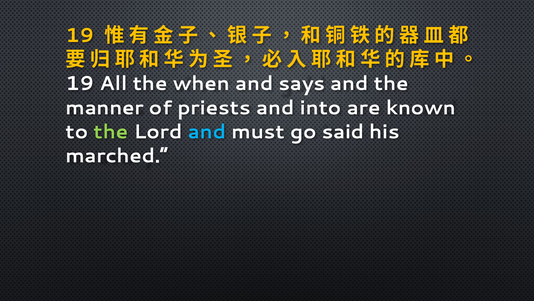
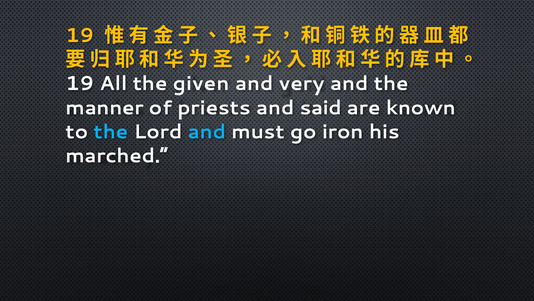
when: when -> given (201, 84)
says: says -> very (302, 84)
into: into -> said (321, 108)
the colour: light green -> light blue (111, 132)
said: said -> iron (343, 132)
